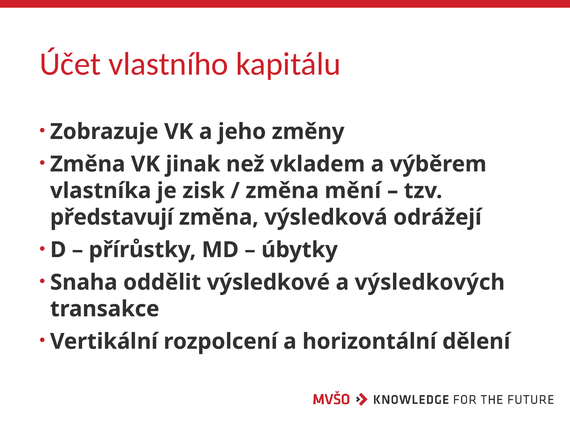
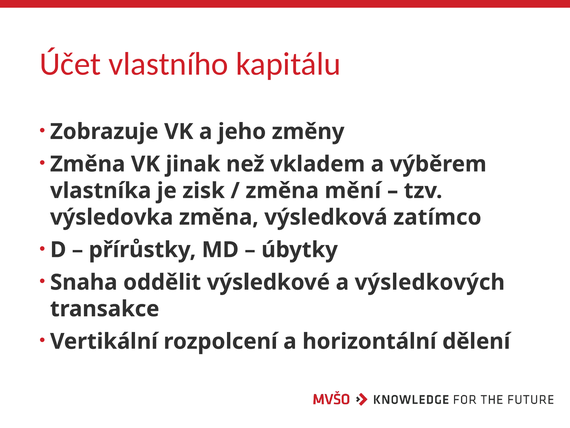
představují: představují -> výsledovka (112, 217)
odrážejí: odrážejí -> zatímco (437, 217)
